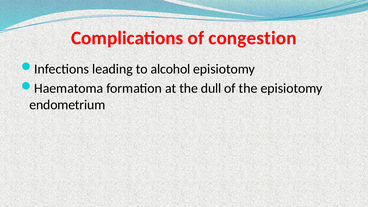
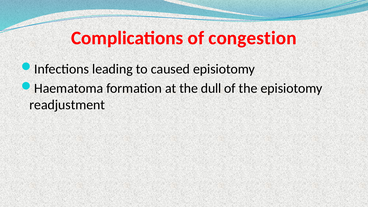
alcohol: alcohol -> caused (170, 69)
endometrium: endometrium -> readjustment (67, 105)
